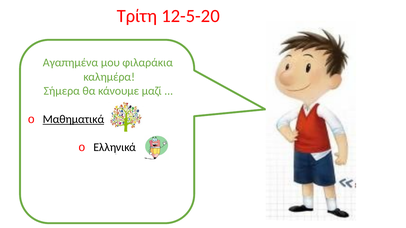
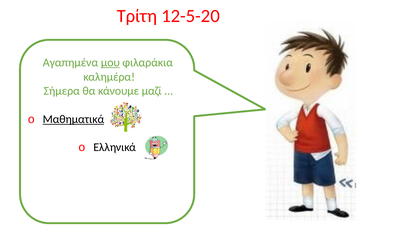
μου underline: none -> present (110, 63)
